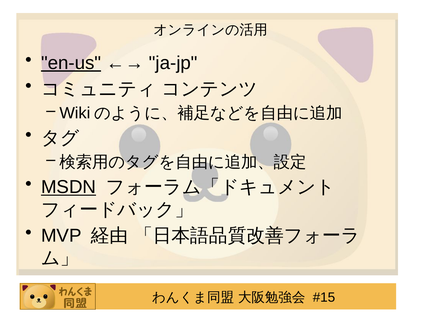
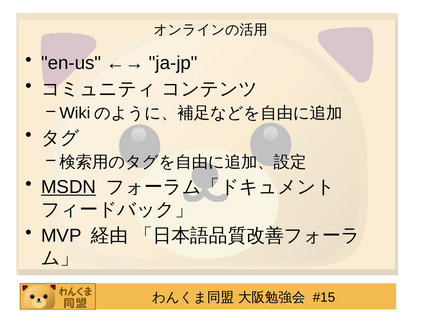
en-us underline: present -> none (71, 63)
